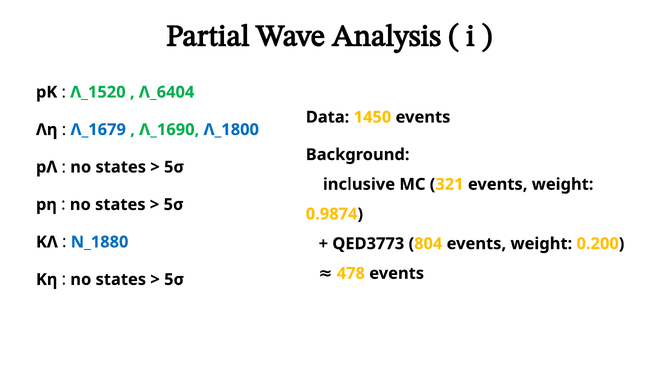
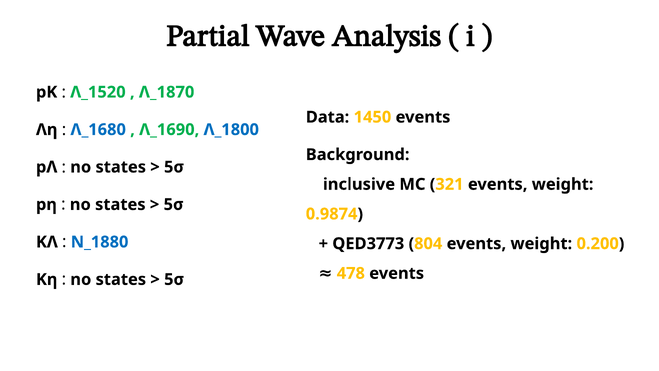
Λ_6404: Λ_6404 -> Λ_1870 (167, 92)
Λ_1679: Λ_1679 -> Λ_1680 (98, 130)
